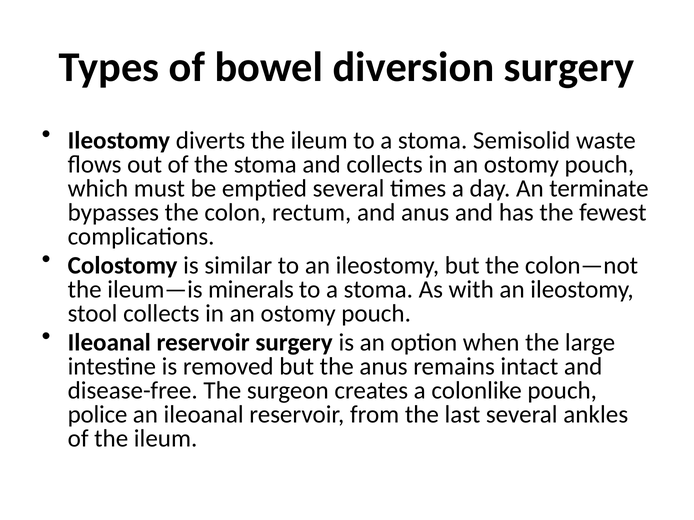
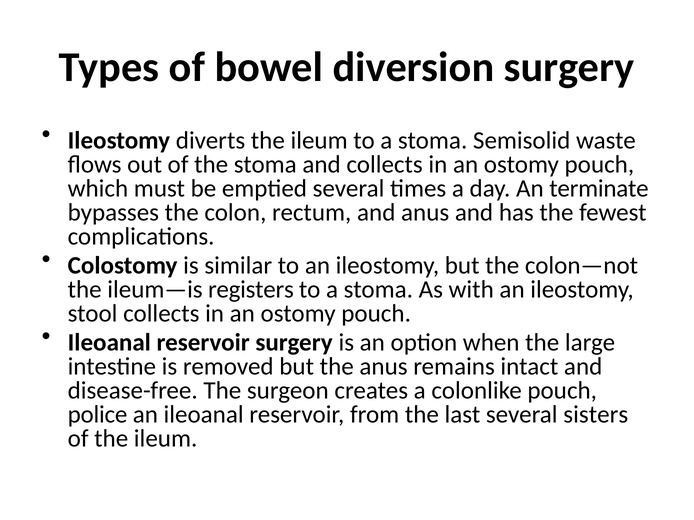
minerals: minerals -> registers (251, 290)
ankles: ankles -> sisters (596, 415)
